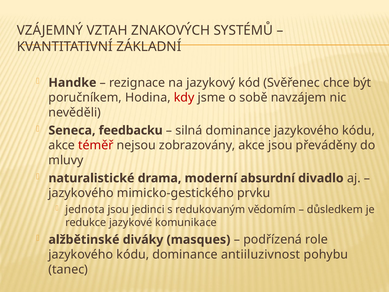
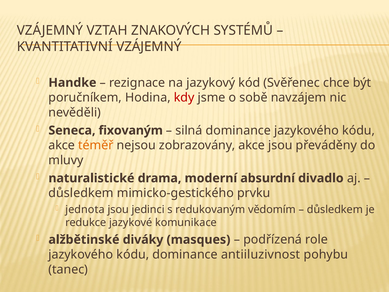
KVANTITATIVNÍ ZÁKLADNÍ: ZÁKLADNÍ -> VZÁJEMNÝ (149, 47)
feedbacku: feedbacku -> fixovaným (131, 130)
téměř colour: red -> orange (96, 145)
jazykového: jazykového -> důsledkem (81, 193)
